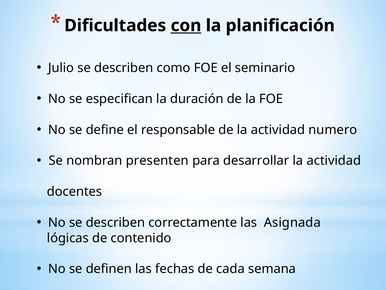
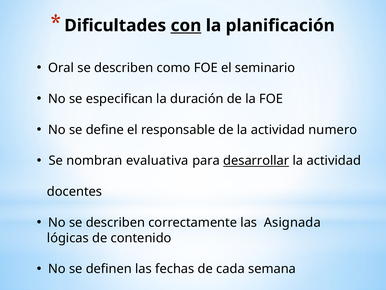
Julio: Julio -> Oral (61, 68)
presenten: presenten -> evaluativa (157, 160)
desarrollar underline: none -> present (256, 160)
